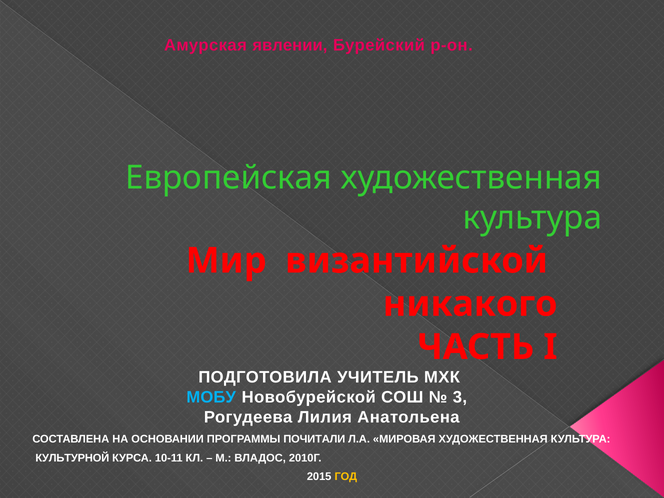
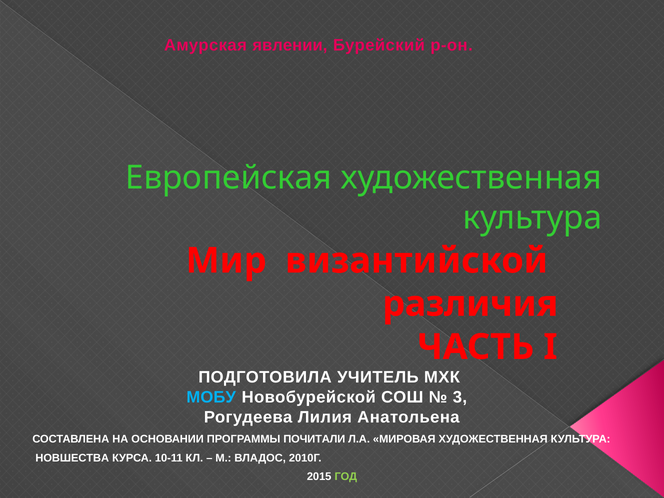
никакого: никакого -> различия (470, 304)
КУЛЬТУРНОЙ: КУЛЬТУРНОЙ -> НОВШЕСТВА (72, 458)
ГОД colour: yellow -> light green (346, 477)
